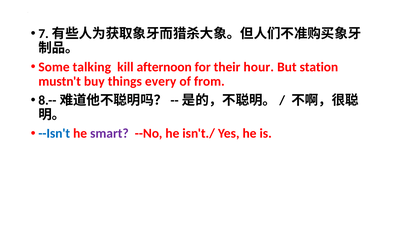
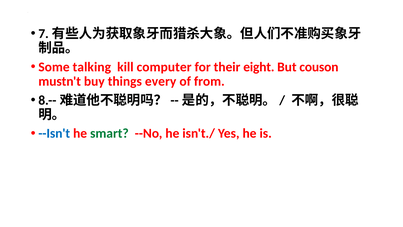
afternoon: afternoon -> computer (164, 67)
hour: hour -> eight (259, 67)
station: station -> couson (319, 67)
smart colour: purple -> green (109, 133)
